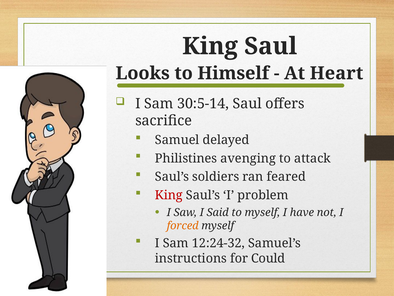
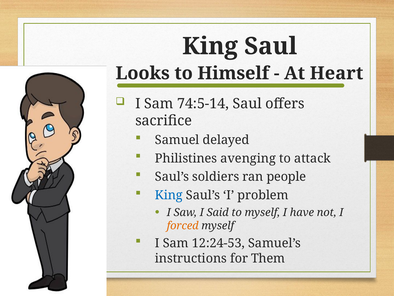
30:5-14: 30:5-14 -> 74:5-14 (203, 103)
feared: feared -> people (286, 177)
King colour: red -> blue (169, 195)
12:24-32: 12:24-32 -> 12:24-53 (218, 243)
Could: Could -> Them (268, 258)
